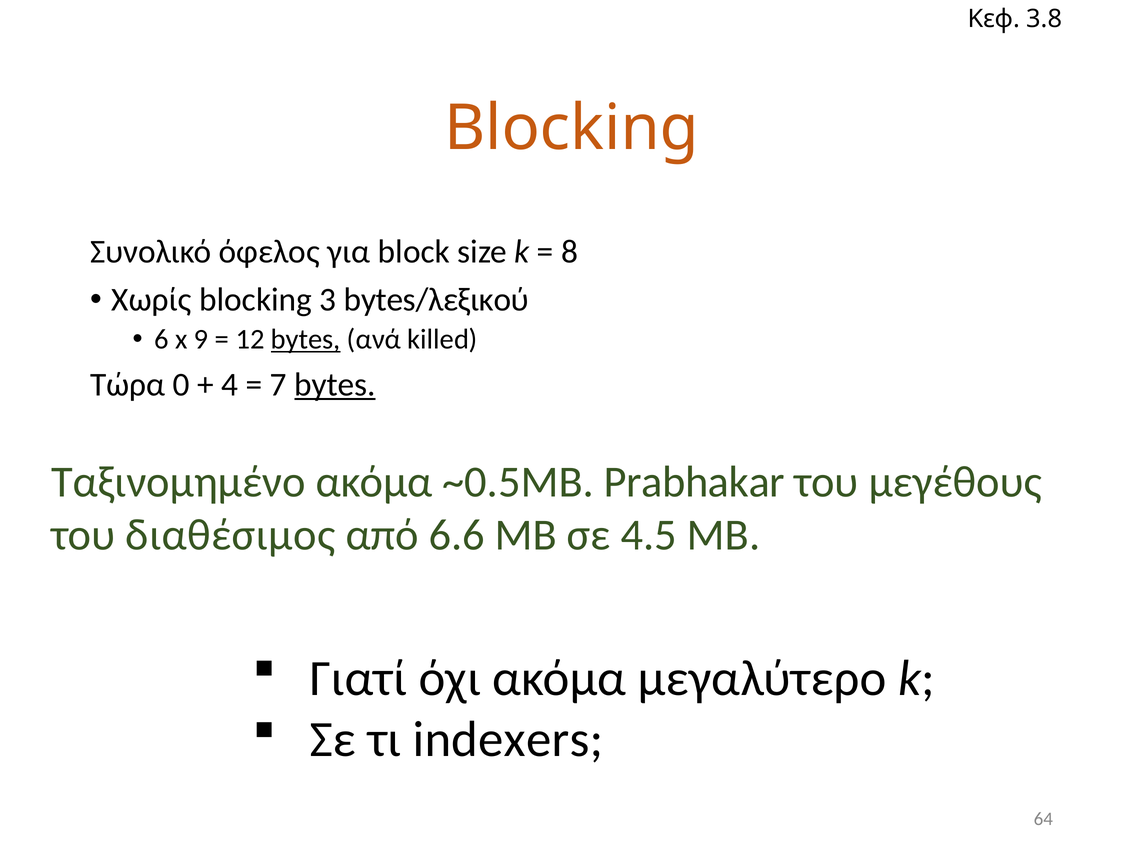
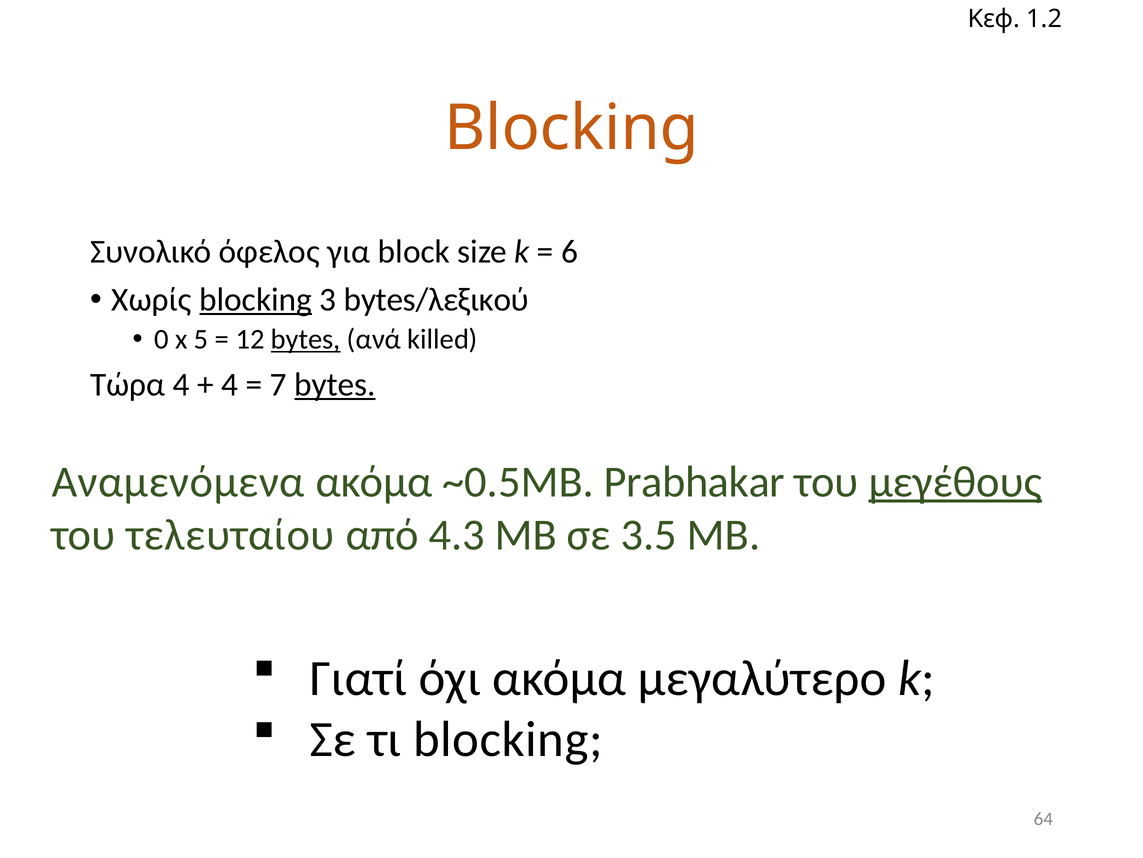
3.8: 3.8 -> 1.2 (1044, 19)
8: 8 -> 6 (570, 252)
blocking underline: none -> present (256, 300)
6: 6 -> 0 (162, 339)
9: 9 -> 5 (201, 339)
Τώρα 0: 0 -> 4 (181, 384)
Ταξινομημένο: Ταξινομημένο -> Αναμενόμενα (178, 481)
μεγέθους underline: none -> present (955, 481)
διαθέσιμος: διαθέσιμος -> τελευταίου (230, 535)
6.6: 6.6 -> 4.3 (457, 535)
4.5: 4.5 -> 3.5 (649, 535)
τι indexers: indexers -> blocking (508, 739)
